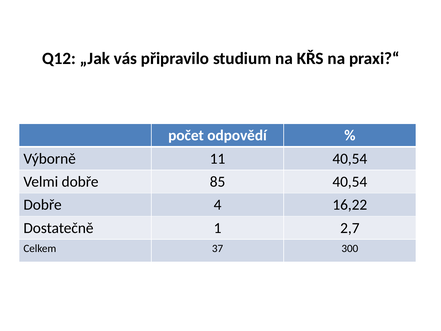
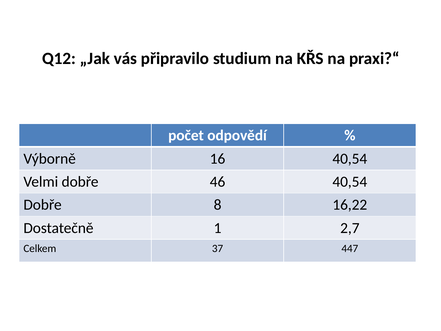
11: 11 -> 16 (218, 158)
85: 85 -> 46 (218, 182)
4: 4 -> 8 (218, 205)
300: 300 -> 447 (350, 248)
